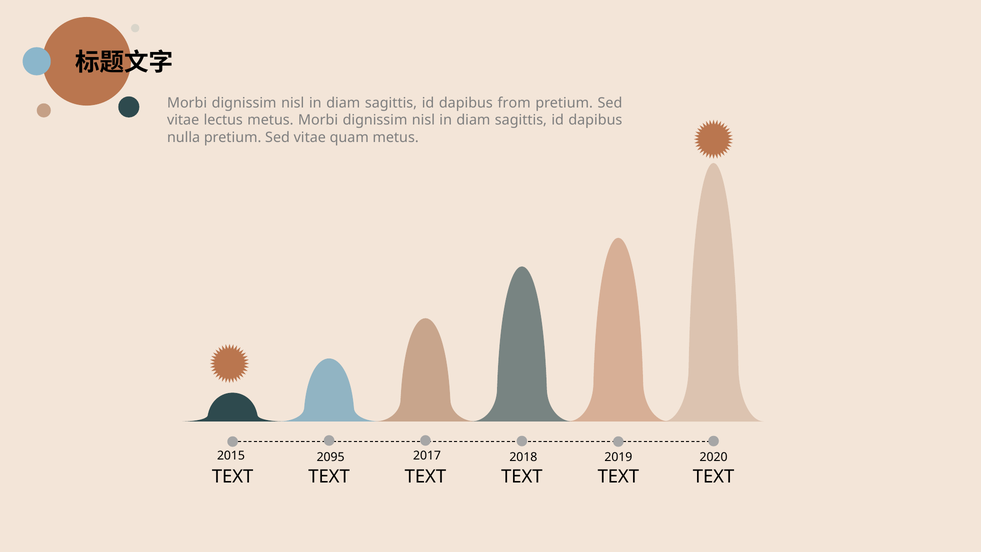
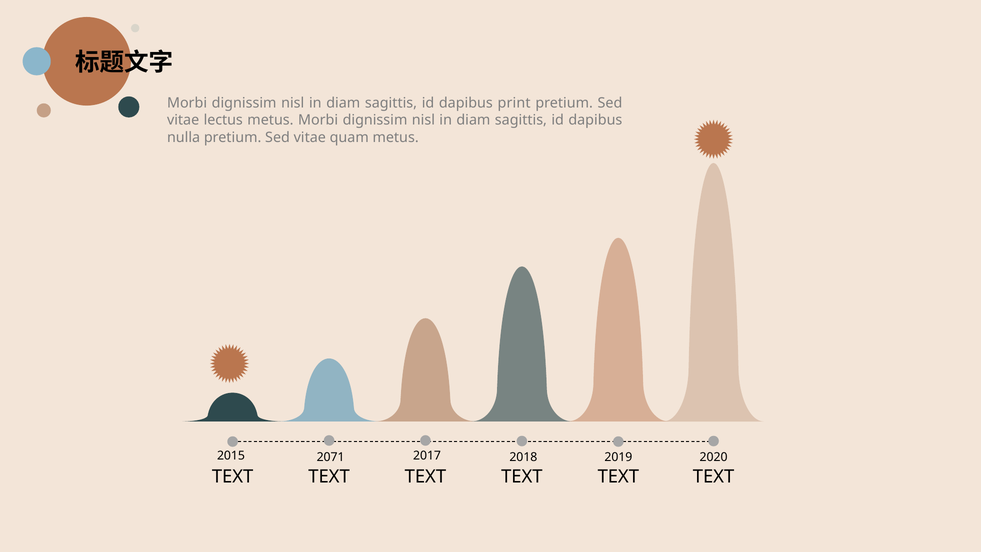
from: from -> print (514, 103)
2095: 2095 -> 2071 (331, 457)
